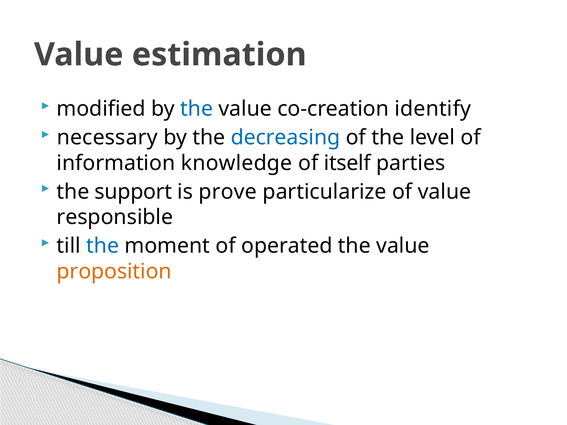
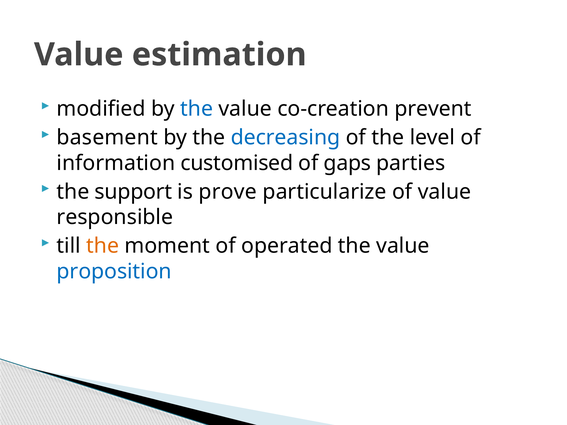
identify: identify -> prevent (433, 109)
necessary: necessary -> basement (107, 138)
knowledge: knowledge -> customised (237, 163)
itself: itself -> gaps (347, 163)
the colour: blue -> orange (103, 246)
proposition colour: orange -> blue (114, 272)
